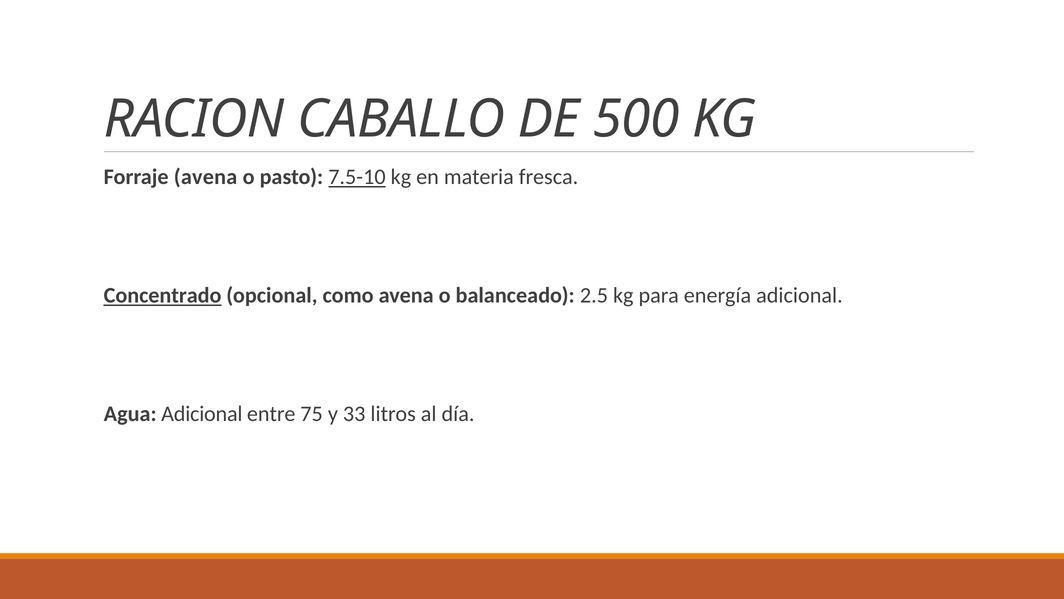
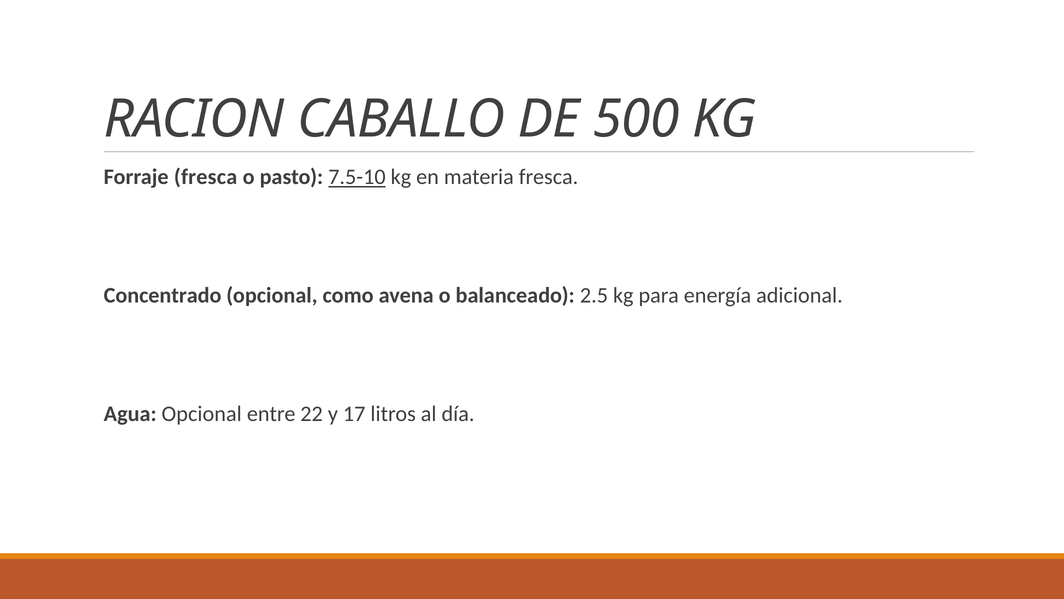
Forraje avena: avena -> fresca (206, 177)
Concentrado underline: present -> none (163, 295)
Agua Adicional: Adicional -> Opcional (202, 414)
75: 75 -> 22 (312, 414)
33: 33 -> 17 (354, 414)
